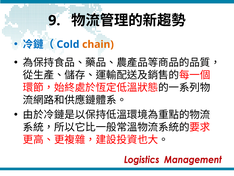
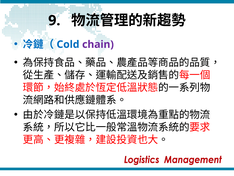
chain colour: orange -> purple (98, 44)
